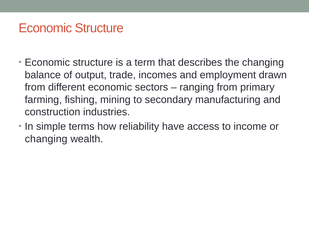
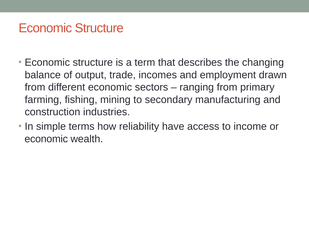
changing: changing -> economic (46, 139)
